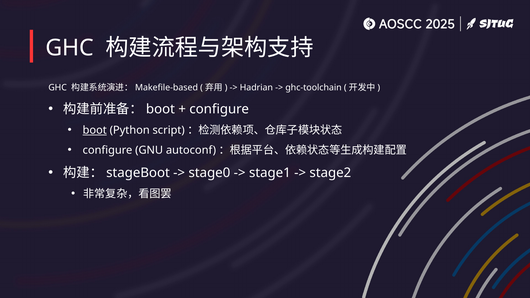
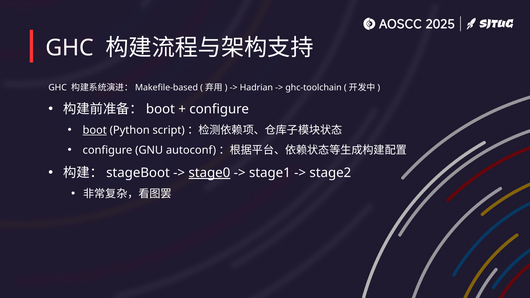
stage0 underline: none -> present (209, 173)
